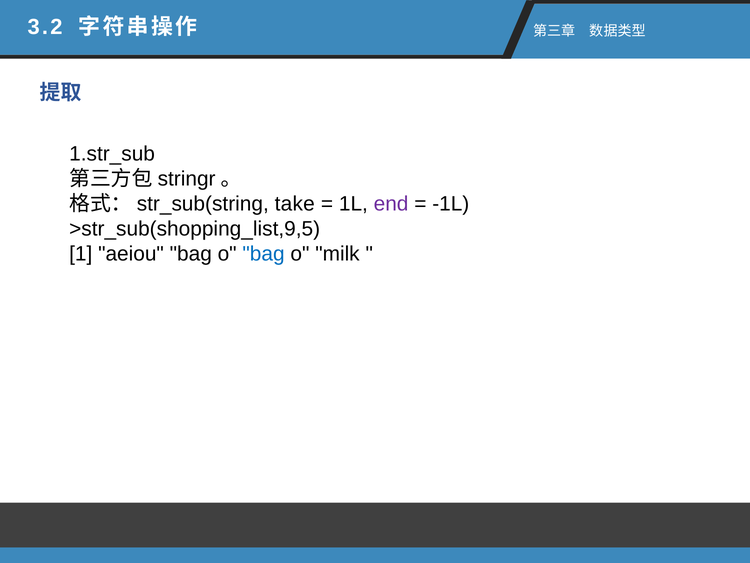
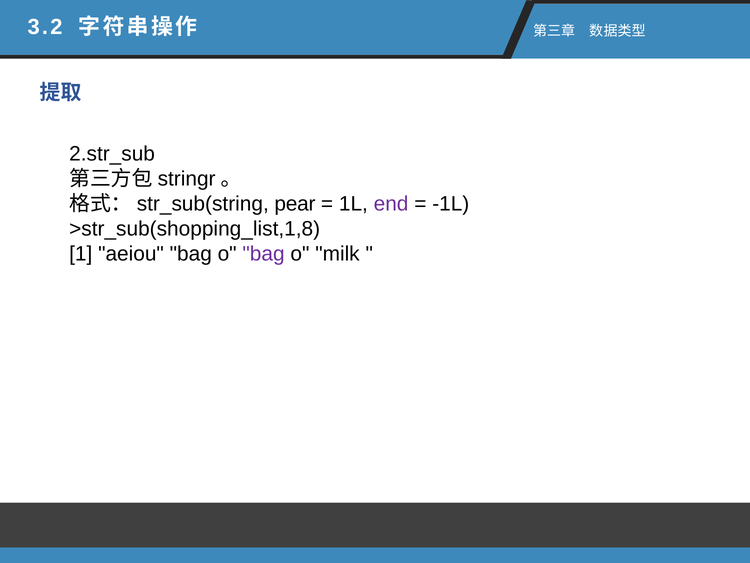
1.str_sub: 1.str_sub -> 2.str_sub (112, 154)
take: take -> pear (295, 204)
>str_sub(shopping_list,9,5: >str_sub(shopping_list,9,5 -> >str_sub(shopping_list,1,8 (195, 229)
bag colour: blue -> purple (264, 254)
